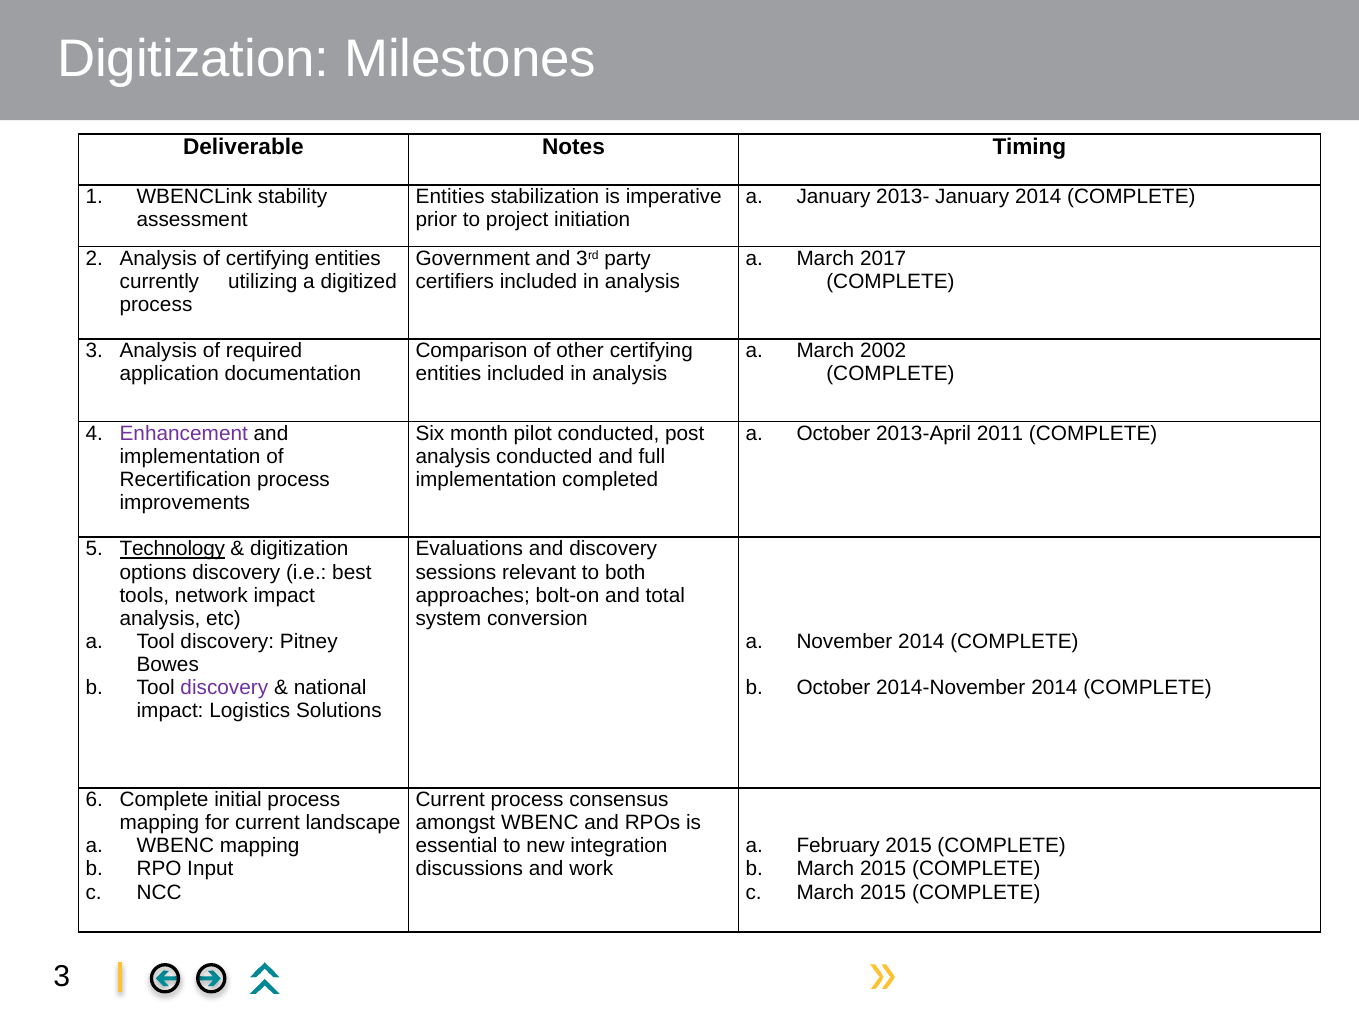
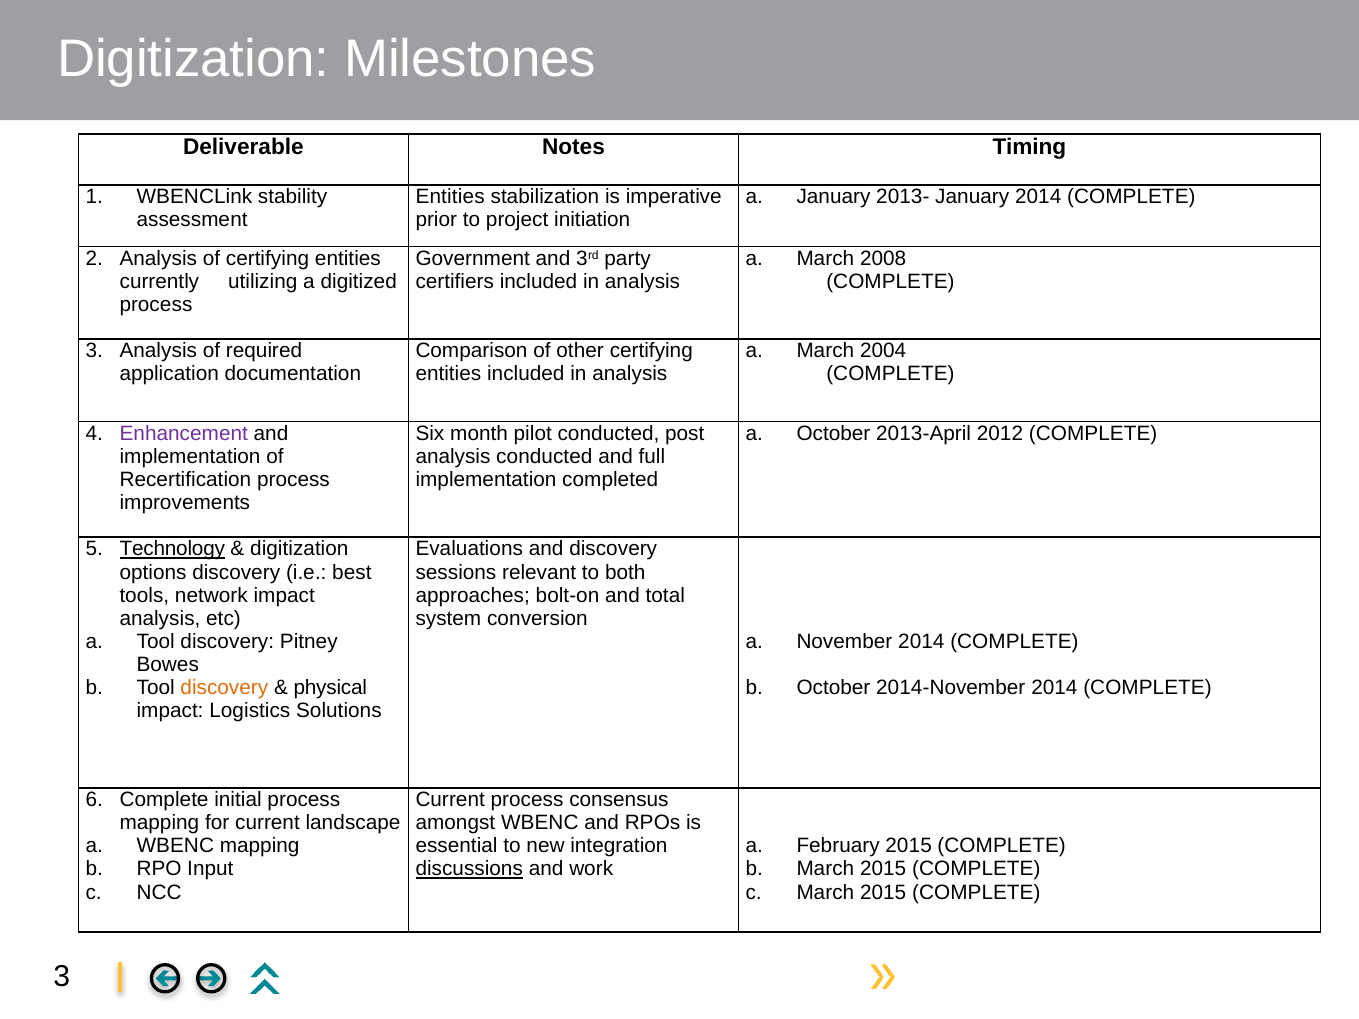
2017: 2017 -> 2008 (883, 259)
2002: 2002 -> 2004 (883, 351)
2011: 2011 -> 2012 (1000, 434)
discovery colour: purple -> orange (224, 688)
national: national -> physical (330, 688)
discussions underline: none -> present (469, 869)
